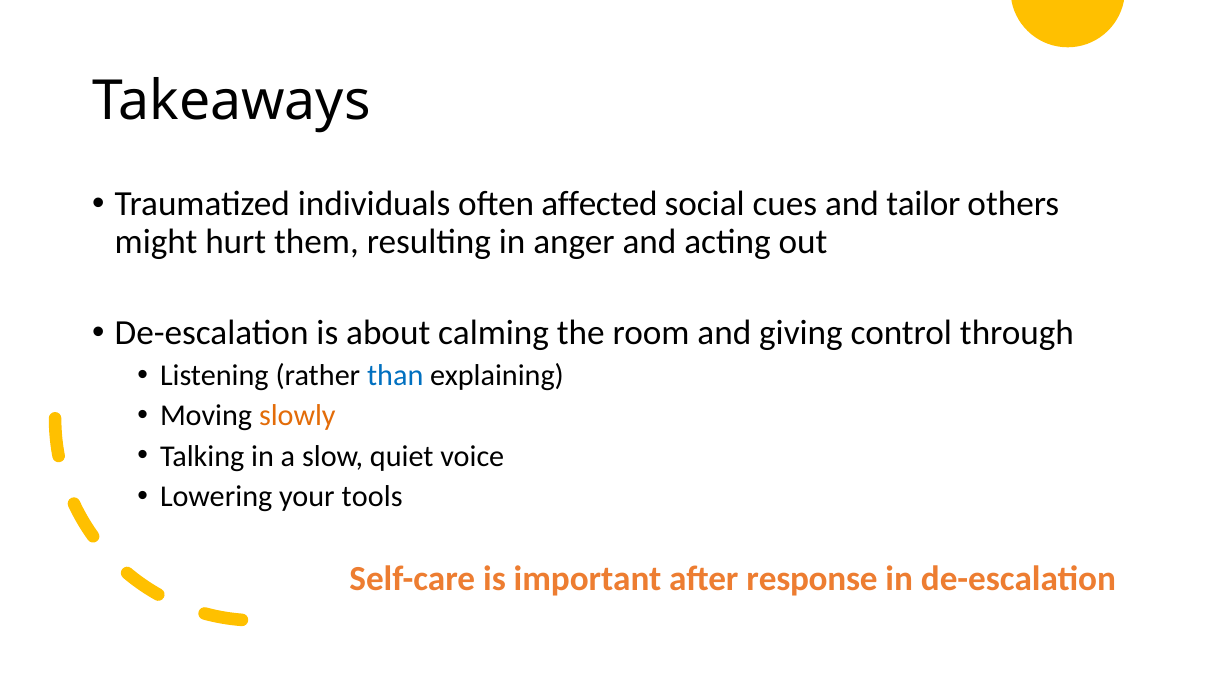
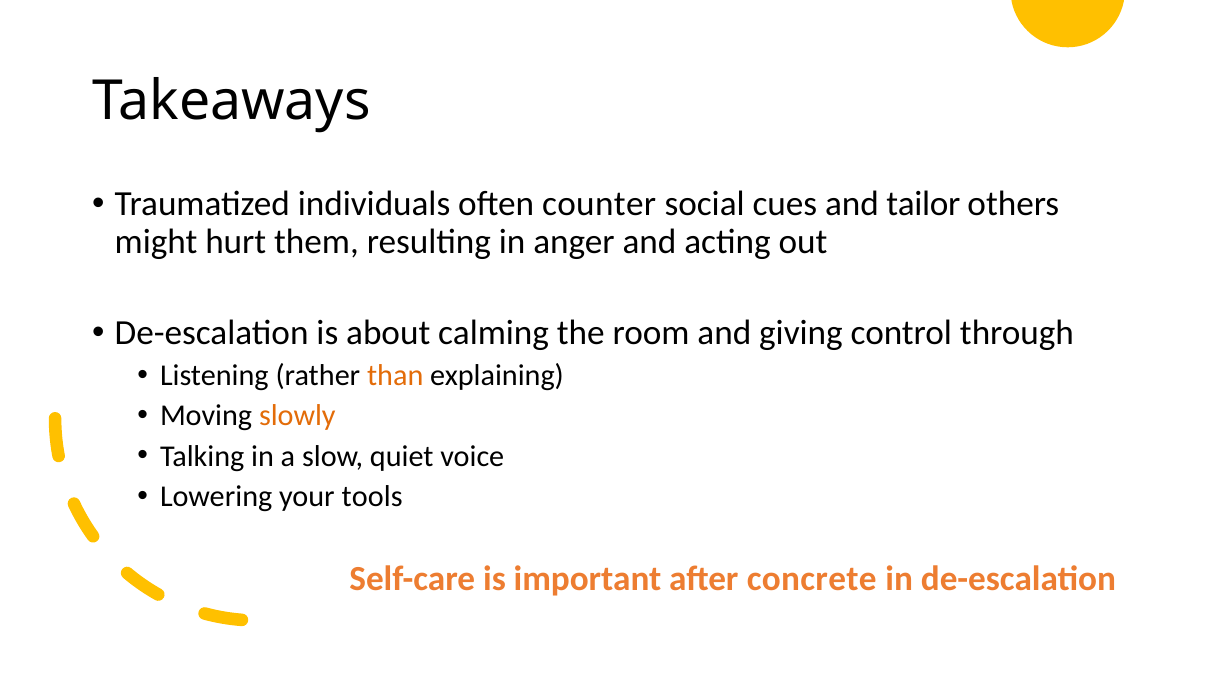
affected: affected -> counter (599, 204)
than colour: blue -> orange (395, 376)
response: response -> concrete (812, 580)
